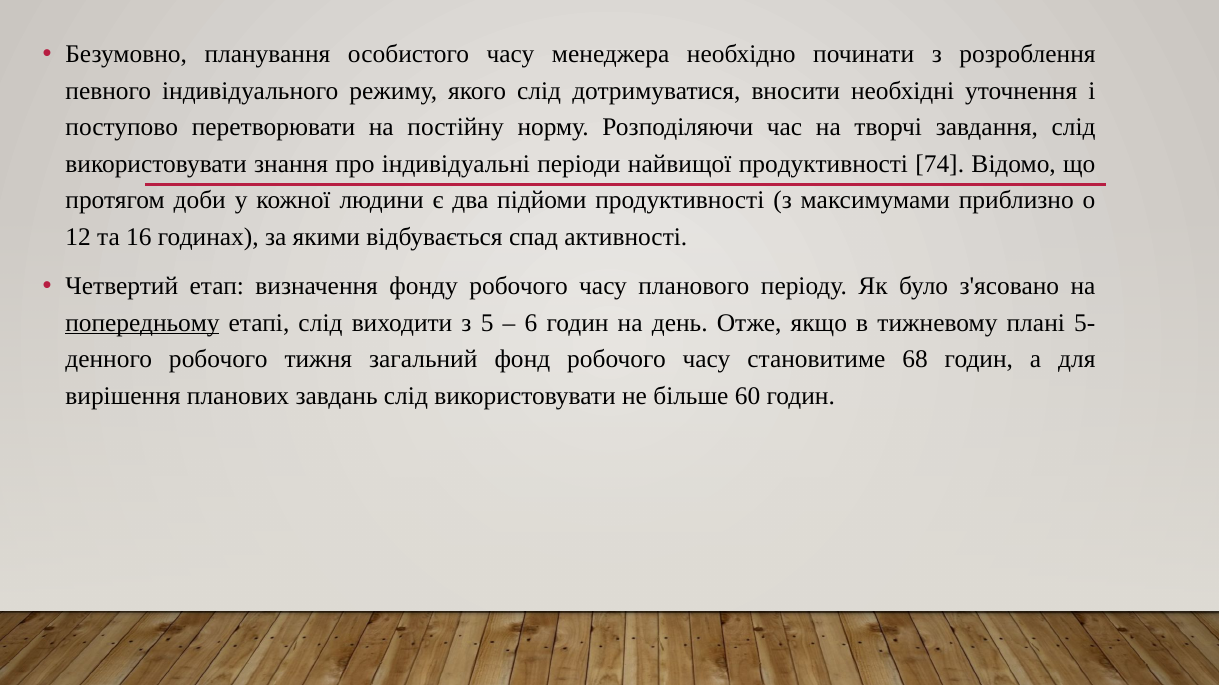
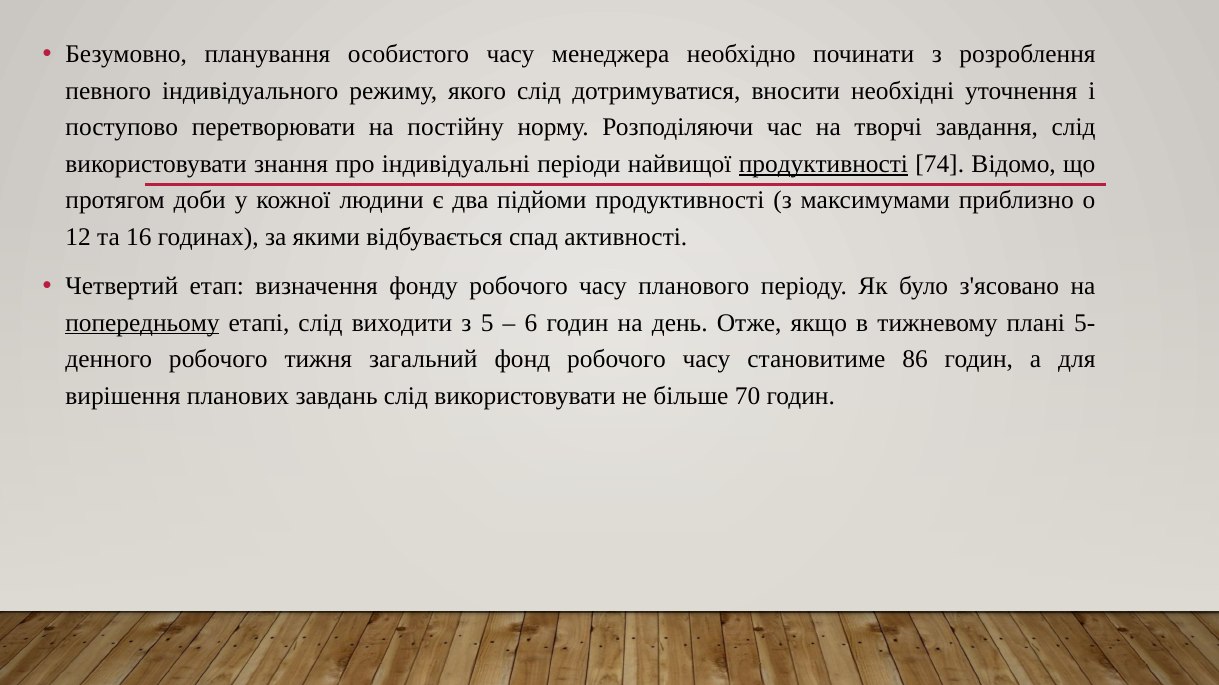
продуктивності underline: none -> present (823, 164)
68: 68 -> 86 (915, 360)
60: 60 -> 70 (748, 396)
